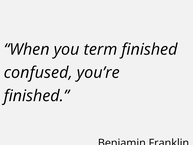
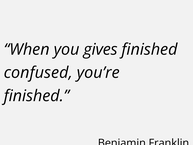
term: term -> gives (101, 49)
